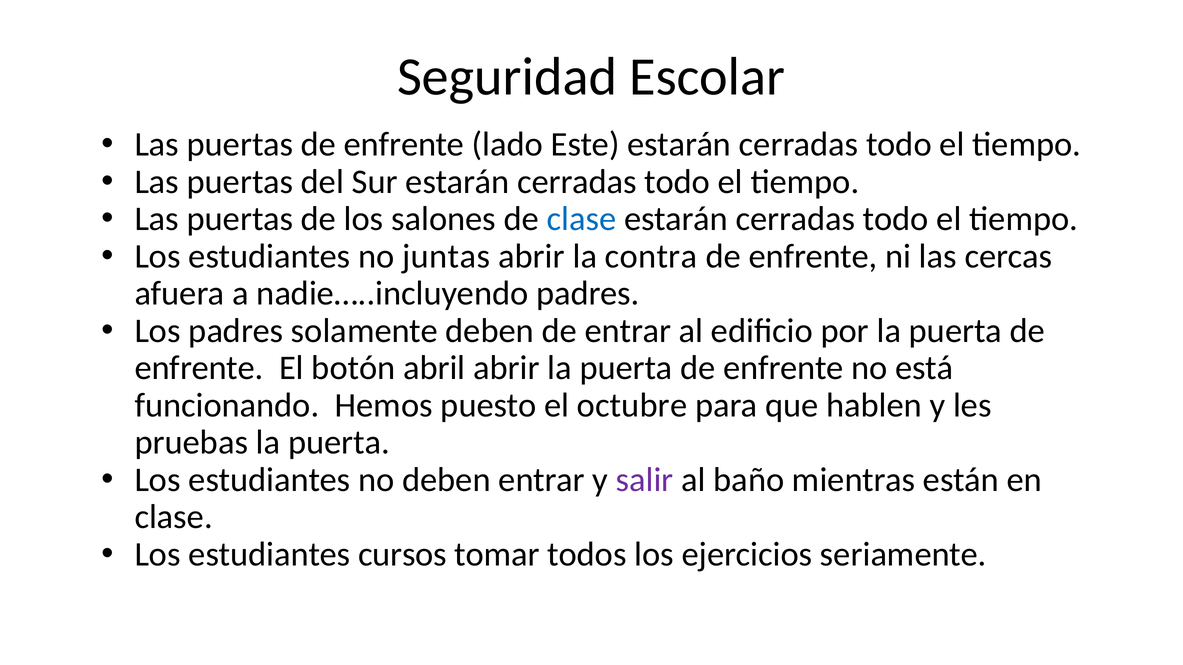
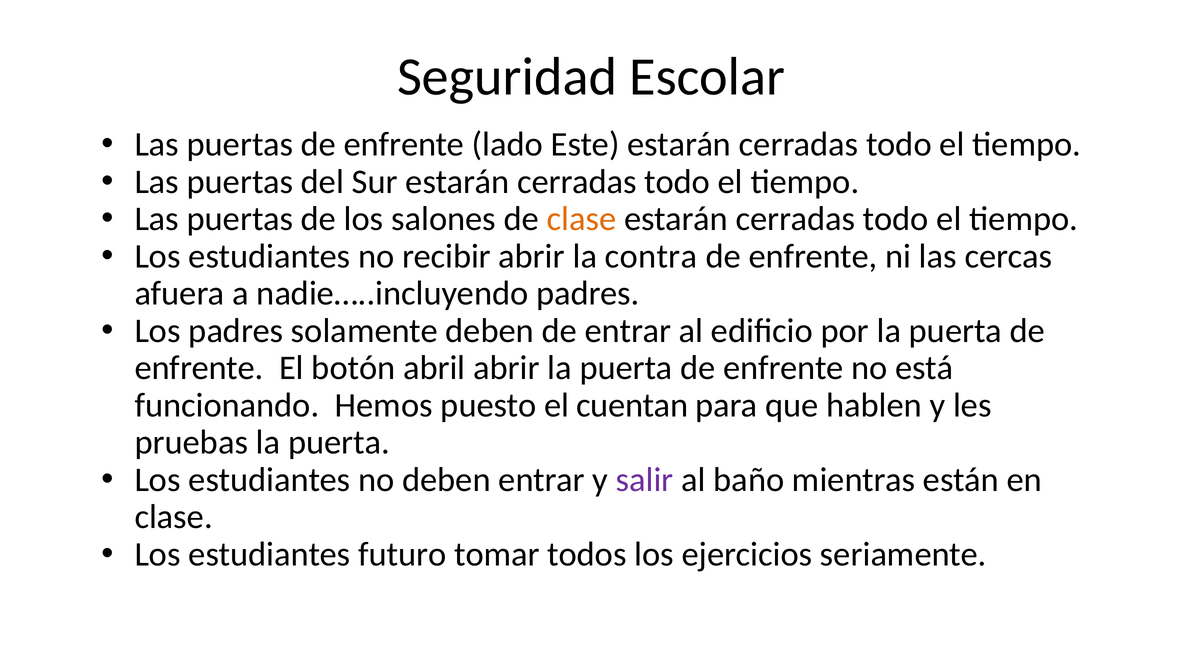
clase colour: blue -> orange (582, 219)
juntas: juntas -> recibir (446, 256)
octubre: octubre -> cuentan (632, 405)
cursos: cursos -> futuro (402, 554)
